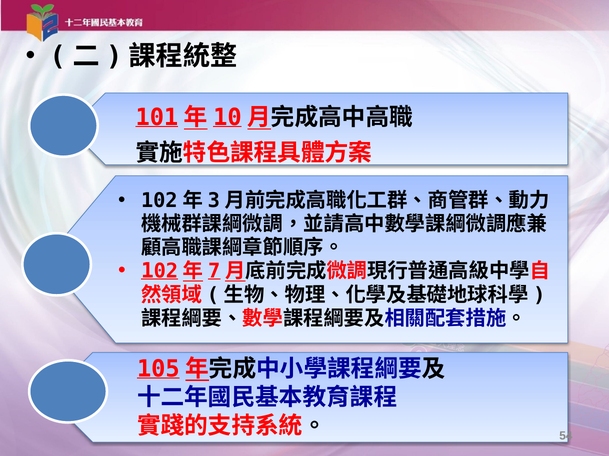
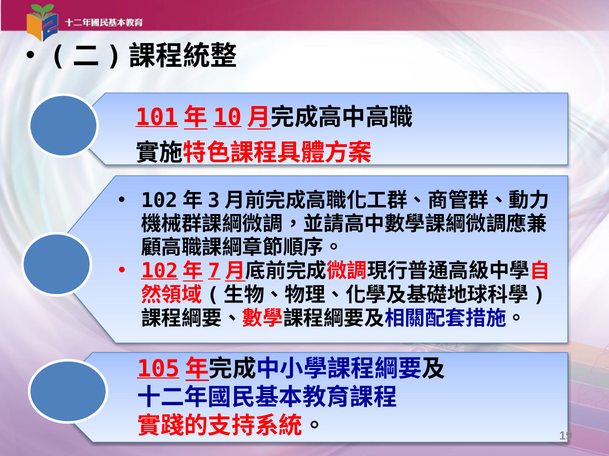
54: 54 -> 19 (566, 436)
